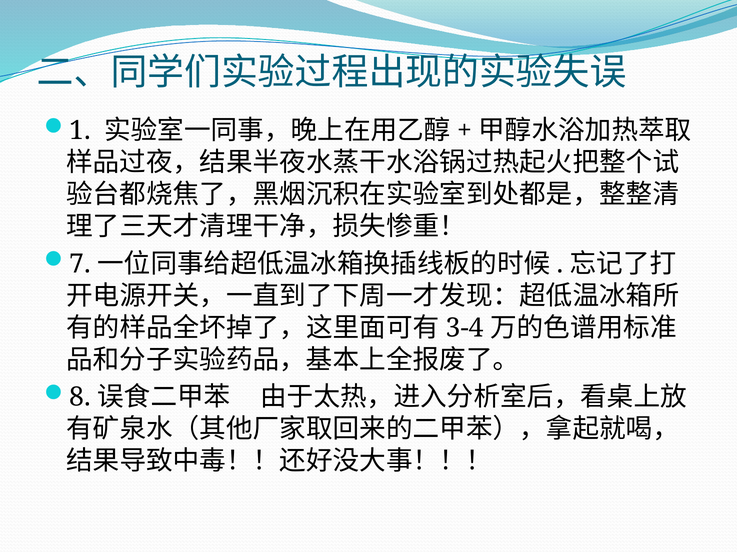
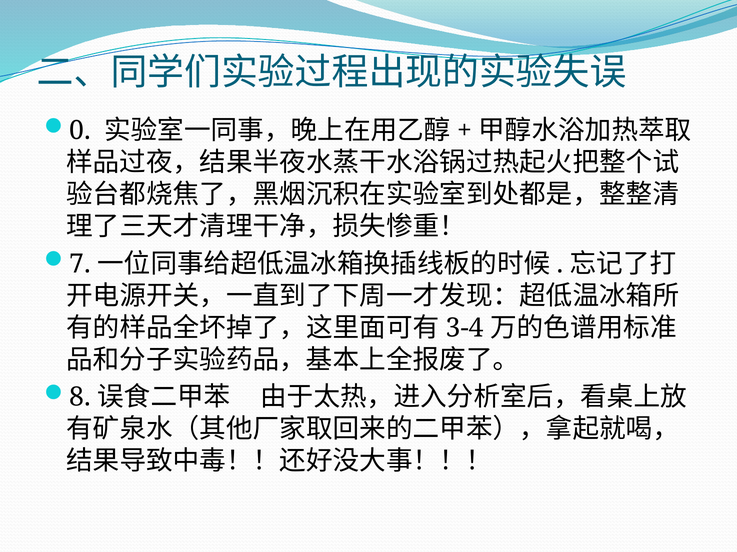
1: 1 -> 0 (80, 131)
